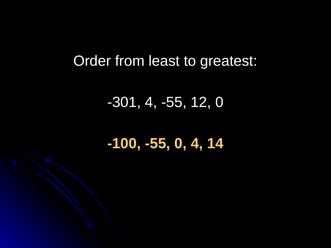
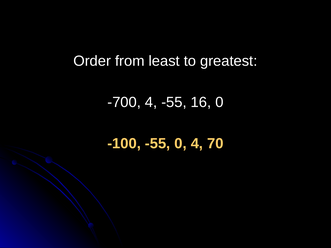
-301: -301 -> -700 (124, 102)
12: 12 -> 16 (201, 102)
14: 14 -> 70 (215, 144)
